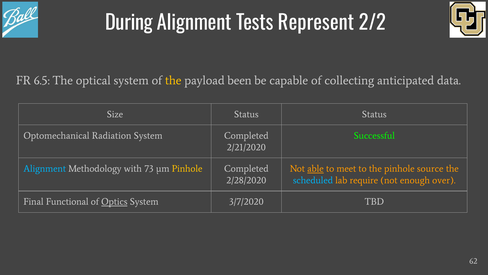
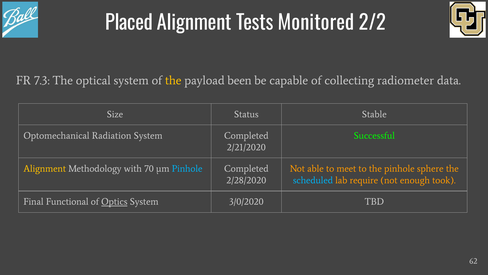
During: During -> Placed (129, 23)
Represent: Represent -> Monitored (316, 23)
6.5: 6.5 -> 7.3 (42, 80)
anticipated: anticipated -> radiometer (406, 80)
Status Status: Status -> Stable (374, 114)
Alignment colour: light blue -> yellow (45, 168)
73: 73 -> 70 (149, 168)
Pinhole colour: yellow -> light blue (187, 168)
able underline: present -> none (315, 168)
source: source -> sphere (430, 168)
over: over -> took (444, 180)
3/7/2020: 3/7/2020 -> 3/0/2020 (246, 201)
